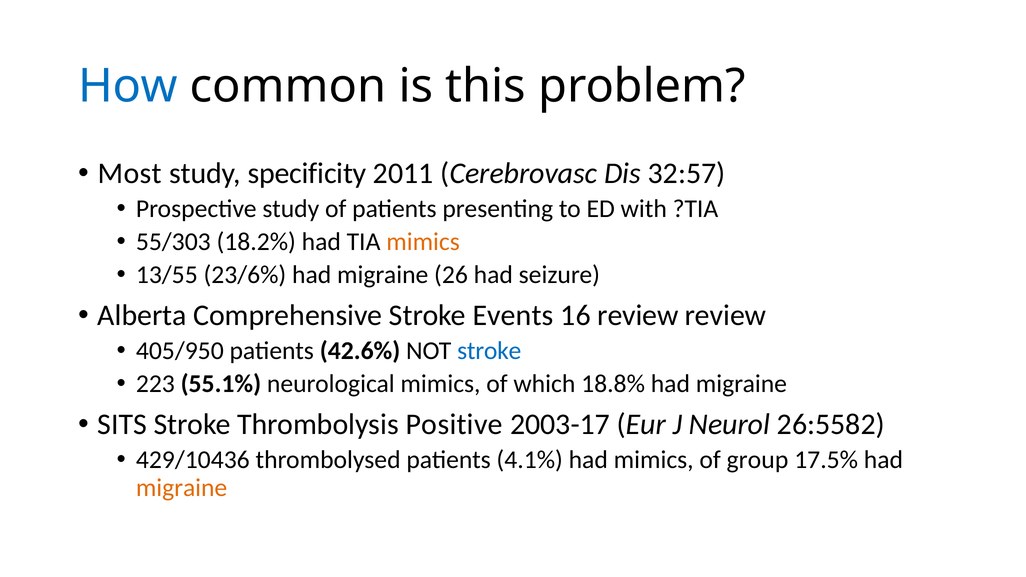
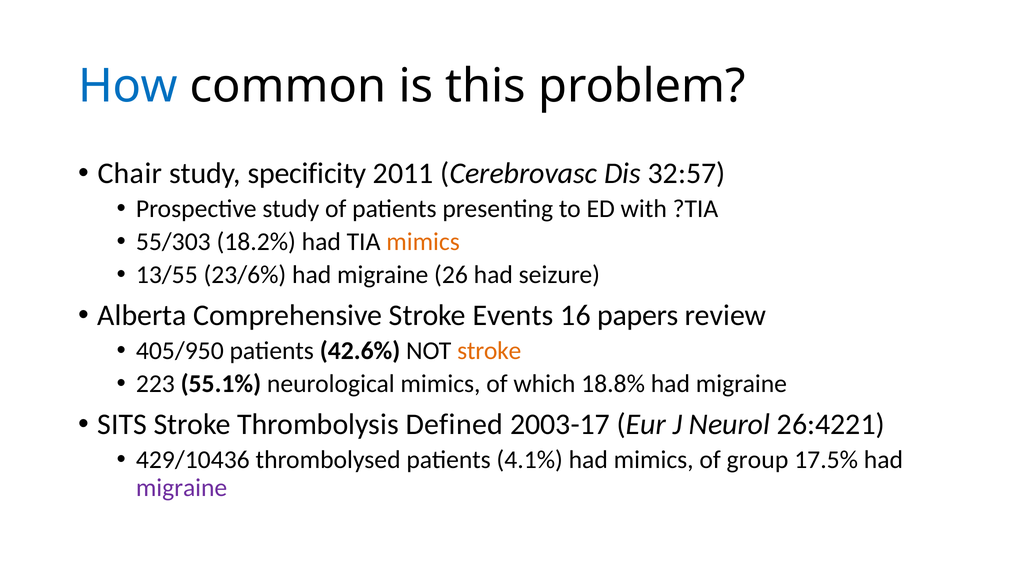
Most: Most -> Chair (130, 173)
16 review: review -> papers (638, 316)
stroke colour: blue -> orange (489, 351)
Positive: Positive -> Defined (454, 425)
26:5582: 26:5582 -> 26:4221 (831, 425)
migraine colour: orange -> purple (182, 488)
